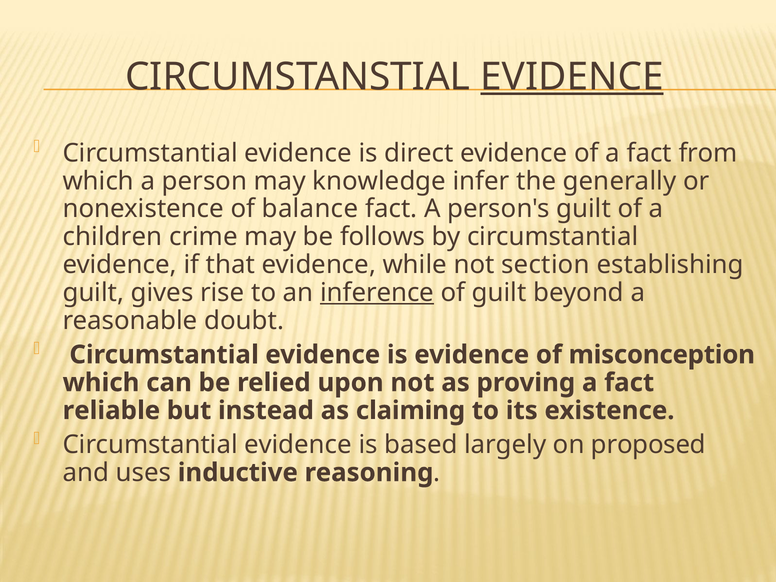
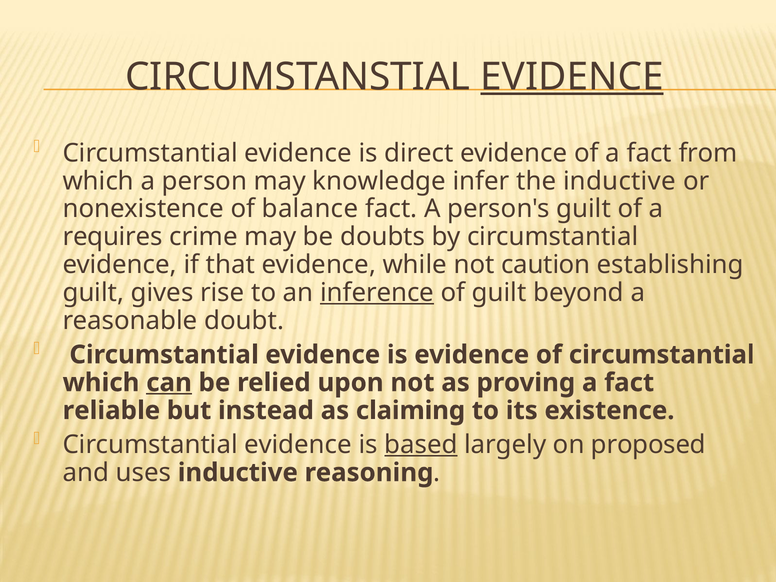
the generally: generally -> inductive (619, 181)
children: children -> requires (113, 237)
follows: follows -> doubts (383, 237)
section: section -> caution (546, 265)
of misconception: misconception -> circumstantial (662, 355)
can underline: none -> present (169, 383)
based underline: none -> present (421, 445)
